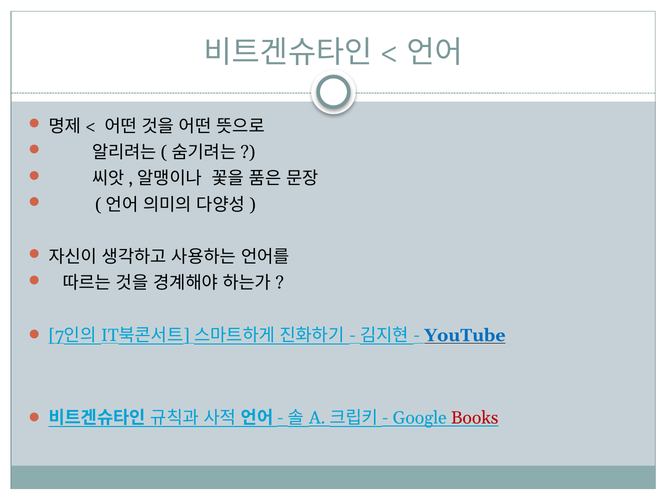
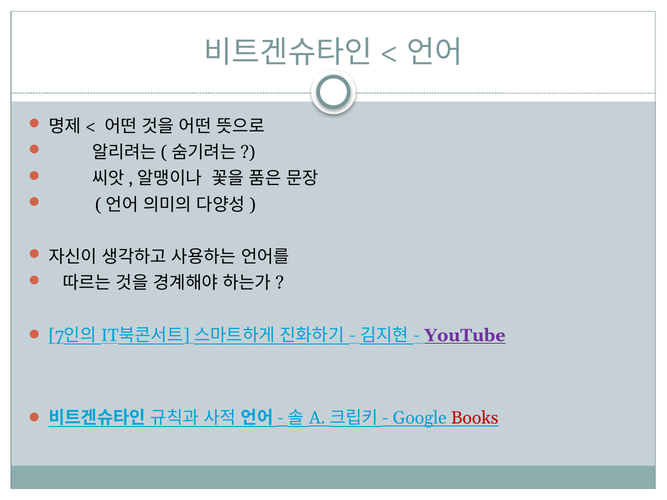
YouTube colour: blue -> purple (465, 335)
